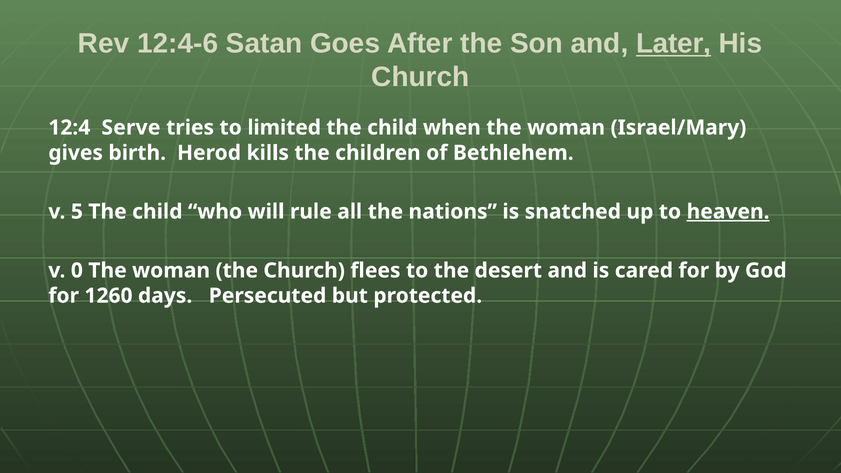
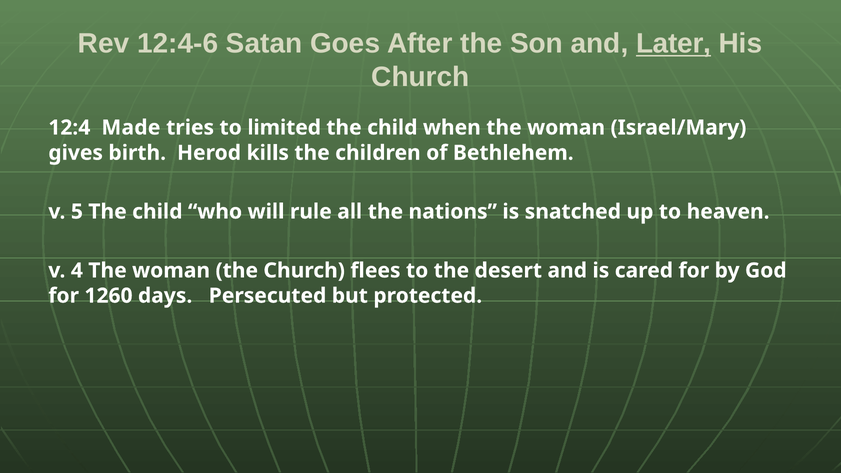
Serve: Serve -> Made (131, 128)
heaven underline: present -> none (728, 212)
0: 0 -> 4 (77, 271)
